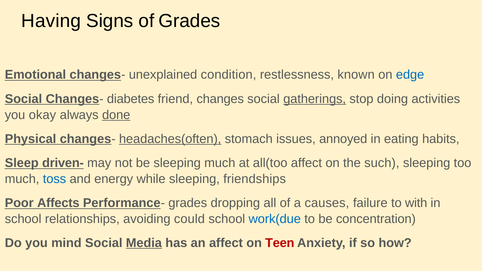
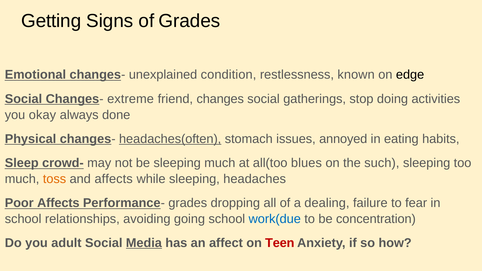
Having: Having -> Getting (51, 21)
edge colour: blue -> black (410, 75)
diabetes: diabetes -> extreme (131, 99)
gatherings underline: present -> none (315, 99)
done underline: present -> none (116, 115)
driven-: driven- -> crowd- (63, 163)
all(too affect: affect -> blues (306, 163)
toss colour: blue -> orange (54, 179)
and energy: energy -> affects (114, 179)
friendships: friendships -> headaches (255, 179)
causes: causes -> dealing (327, 203)
with: with -> fear (416, 203)
could: could -> going (189, 219)
mind: mind -> adult (66, 243)
